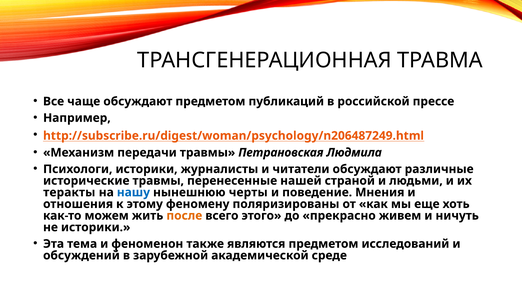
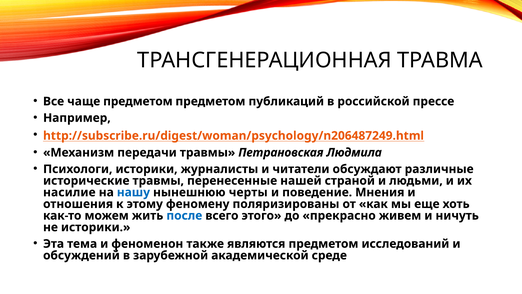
чаще обсуждают: обсуждают -> предметом (138, 101)
теракты: теракты -> насилие (69, 192)
после colour: orange -> blue (184, 215)
